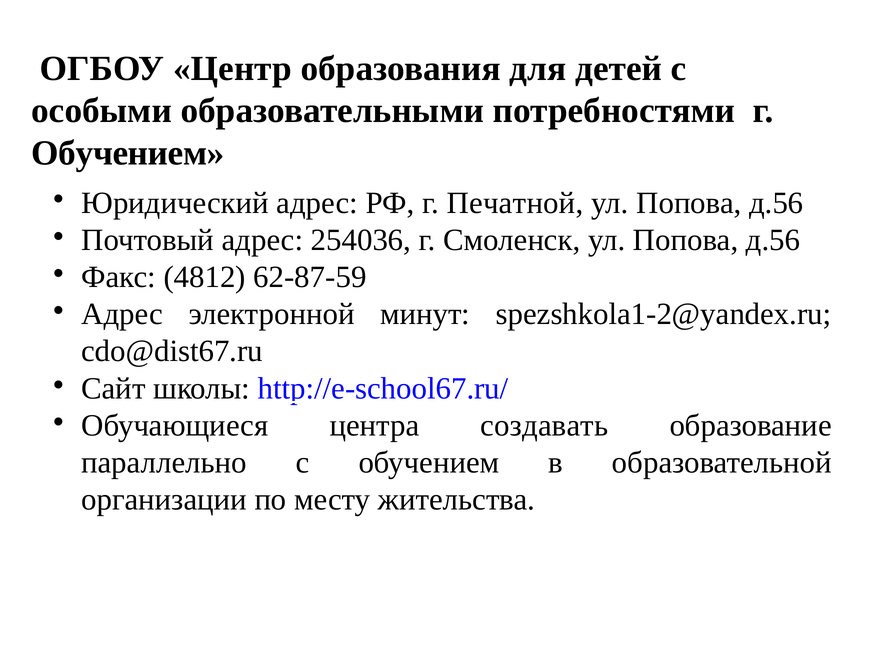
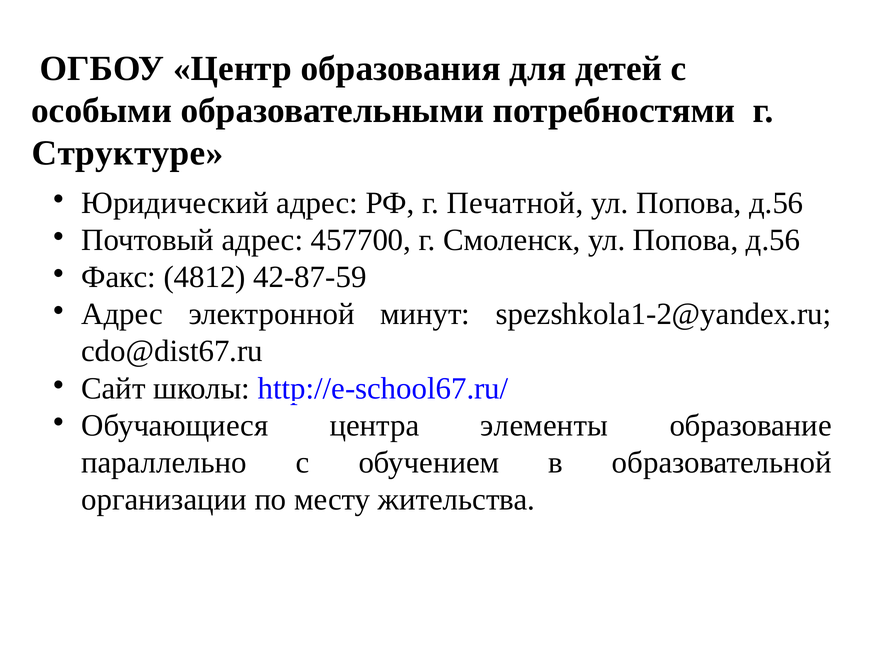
Обучением: Обучением -> Структуре (128, 153)
254036: 254036 -> 457700 (361, 240)
62-87-59: 62-87-59 -> 42-87-59 (310, 277)
создавать: создавать -> элементы (544, 425)
